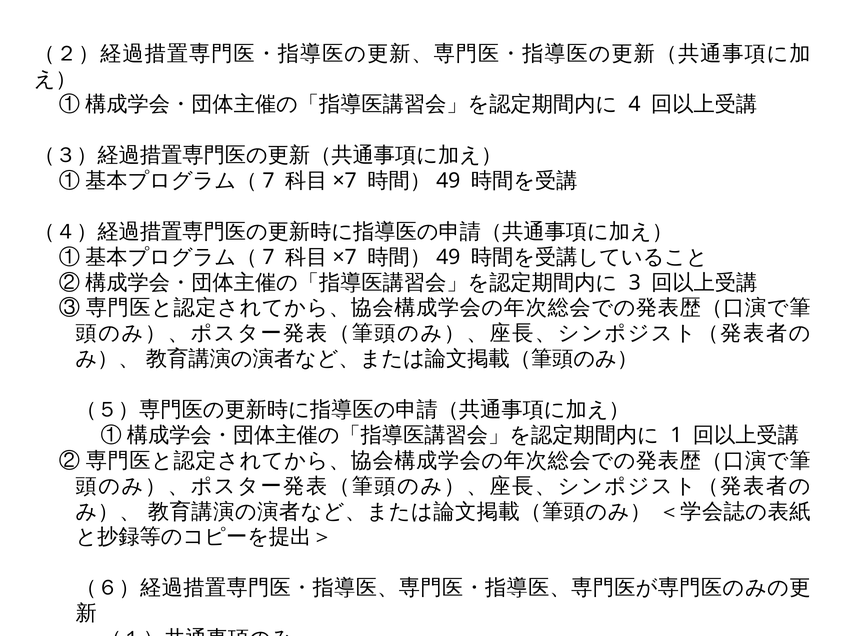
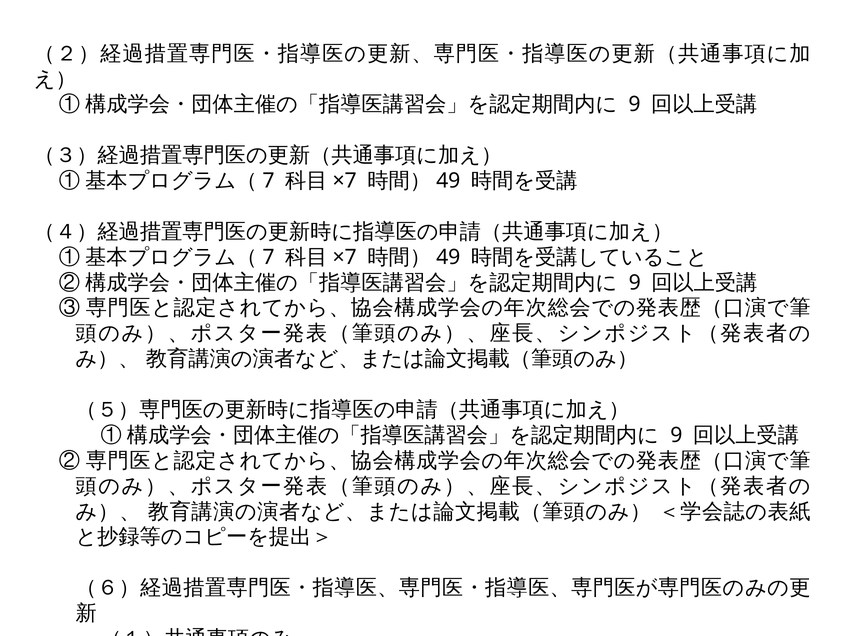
4: 4 -> 9 (635, 105)
3: 3 -> 9 (635, 283)
1: 1 -> 9 (676, 436)
